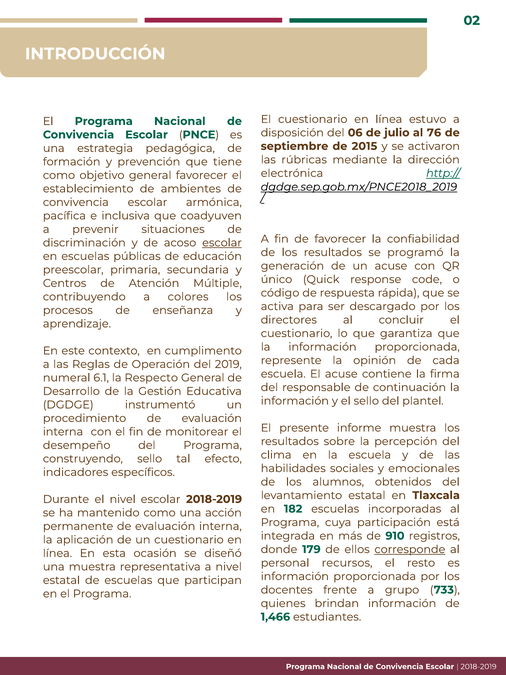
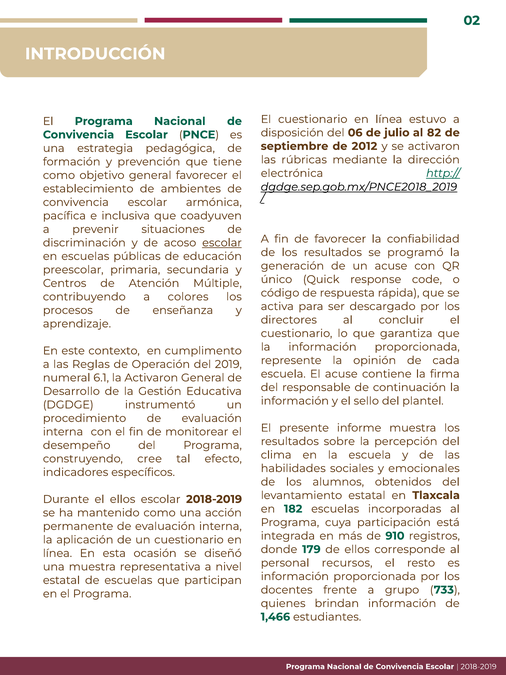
76: 76 -> 82 (434, 133)
2015: 2015 -> 2012 (364, 146)
la Respecto: Respecto -> Activaron (151, 378)
construyendo sello: sello -> cree (150, 458)
el nivel: nivel -> ellos (123, 499)
corresponde underline: present -> none (410, 549)
